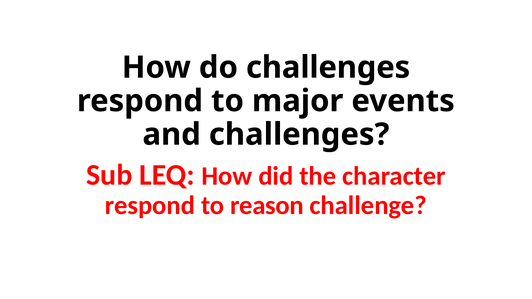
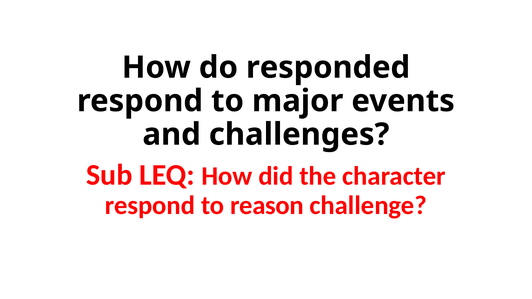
do challenges: challenges -> responded (328, 68)
